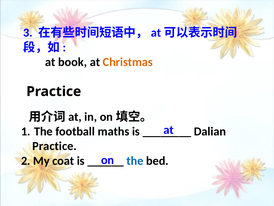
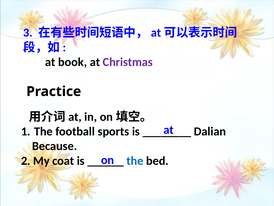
Christmas colour: orange -> purple (128, 62)
maths: maths -> sports (113, 131)
Practice: Practice -> Because (55, 146)
